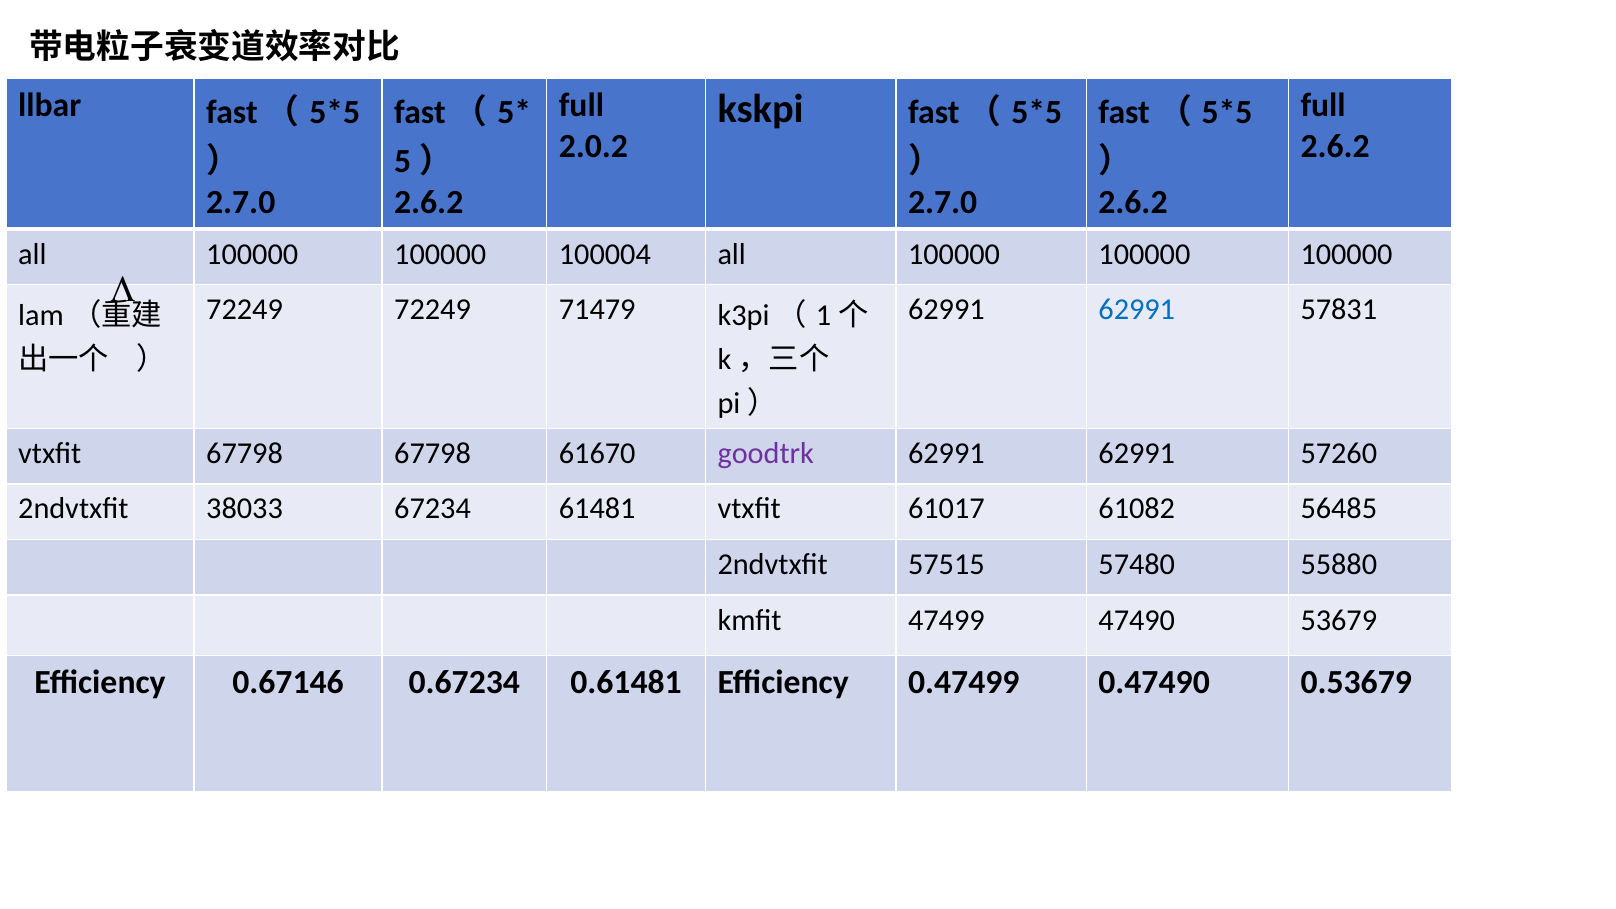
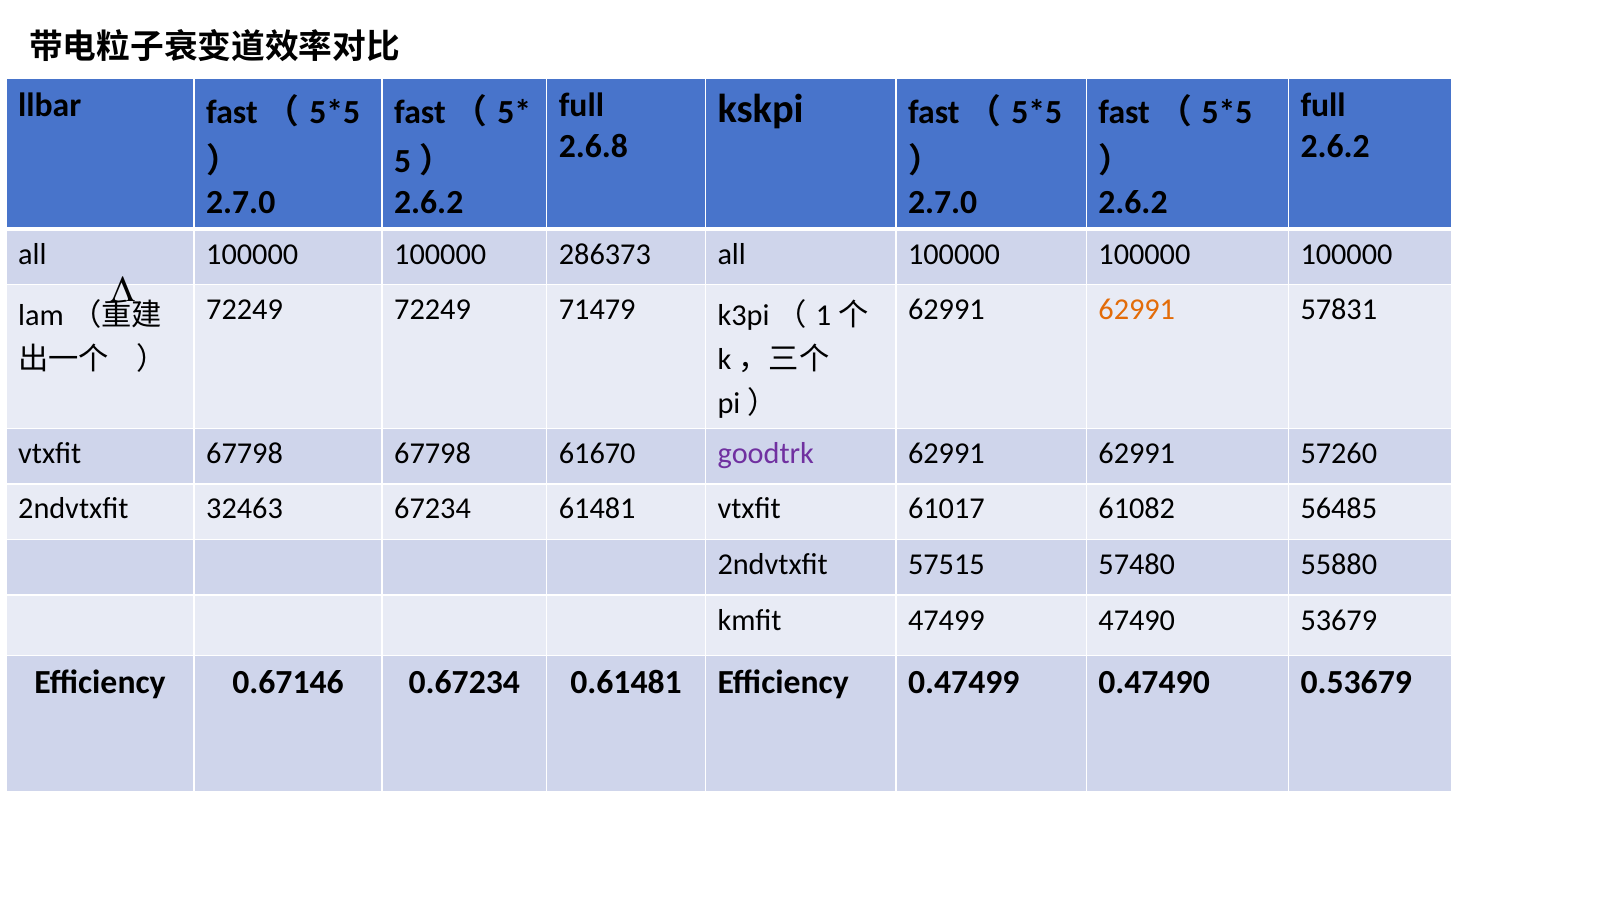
2.0.2: 2.0.2 -> 2.6.8 (593, 146)
100004: 100004 -> 286373 (605, 254)
62991 colour: blue -> orange (1137, 310)
38033: 38033 -> 32463 (245, 509)
